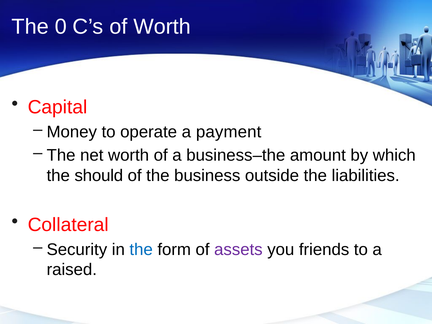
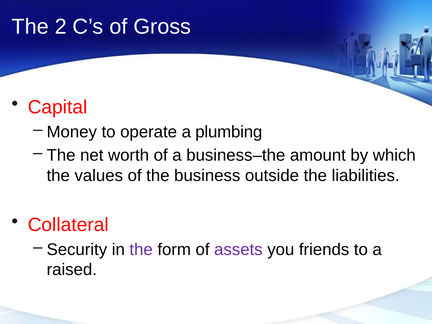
0: 0 -> 2 (61, 27)
of Worth: Worth -> Gross (162, 27)
payment: payment -> plumbing (229, 132)
should: should -> values (99, 176)
the colour: blue -> purple (141, 250)
